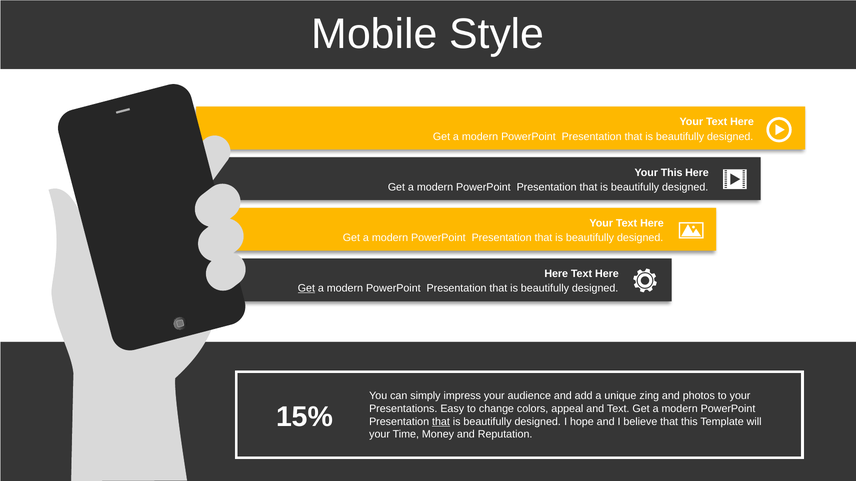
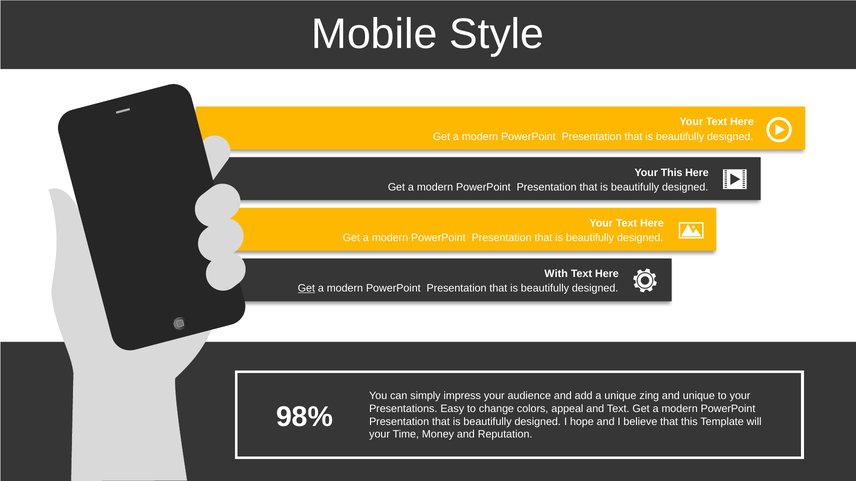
Here: Here -> With (556, 274)
and photos: photos -> unique (699, 396)
15%: 15% -> 98% (305, 417)
that underline: present -> none (441, 422)
